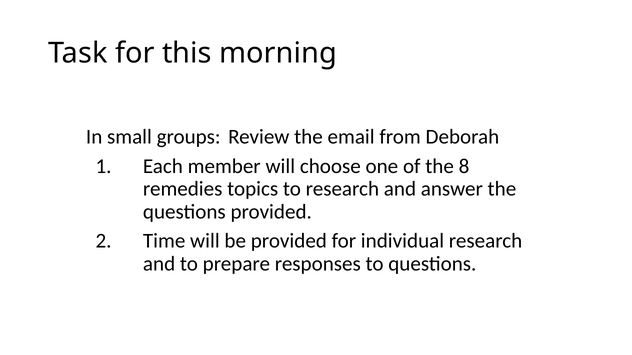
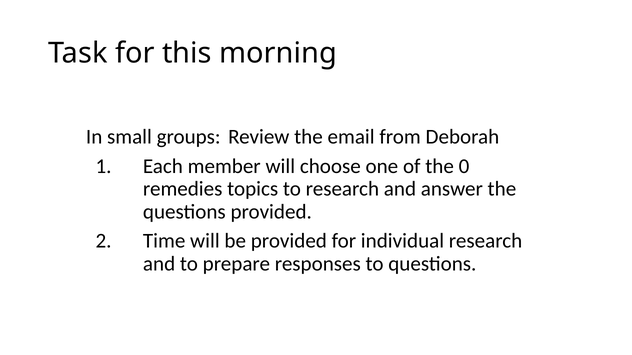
8: 8 -> 0 (464, 166)
